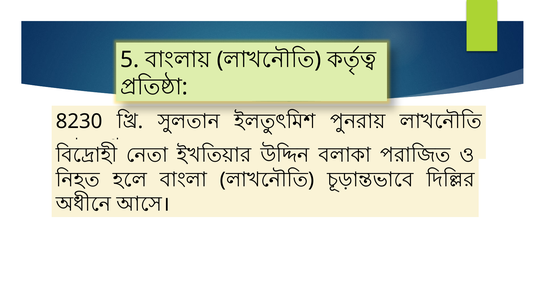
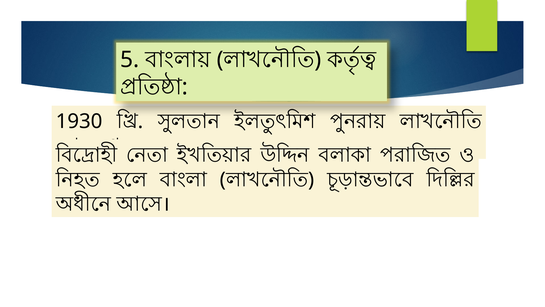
8230: 8230 -> 1930 (79, 121)
